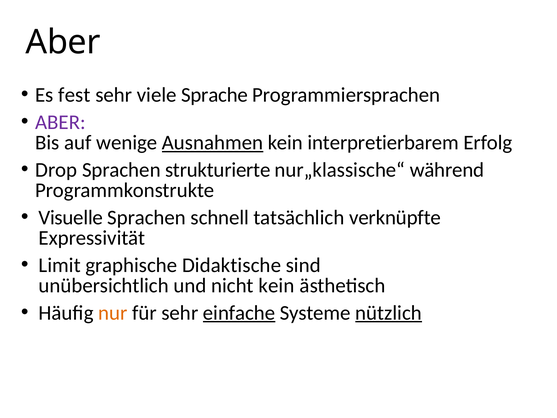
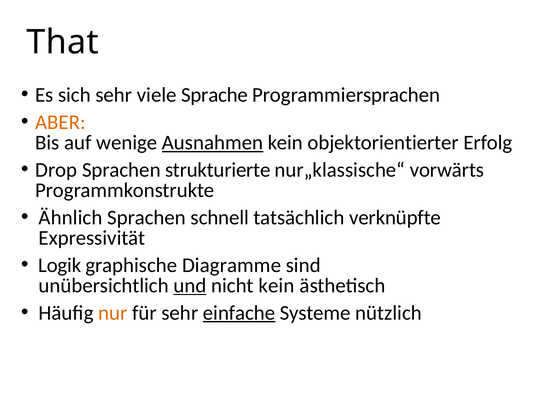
Aber: Aber -> That (63, 42)
fest: fest -> sich (74, 95)
ABER colour: purple -> orange (60, 122)
interpretierbarem: interpretierbarem -> objektorientierter (383, 142)
während: während -> vorwärts (447, 170)
Visuelle: Visuelle -> Ähnlich (71, 217)
Limit: Limit -> Logik (60, 265)
Didaktische: Didaktische -> Diagramme (232, 265)
und underline: none -> present (190, 285)
nützlich underline: present -> none (389, 313)
